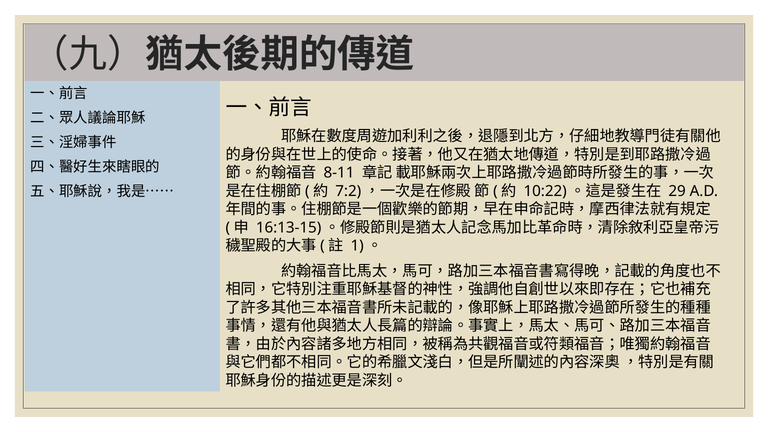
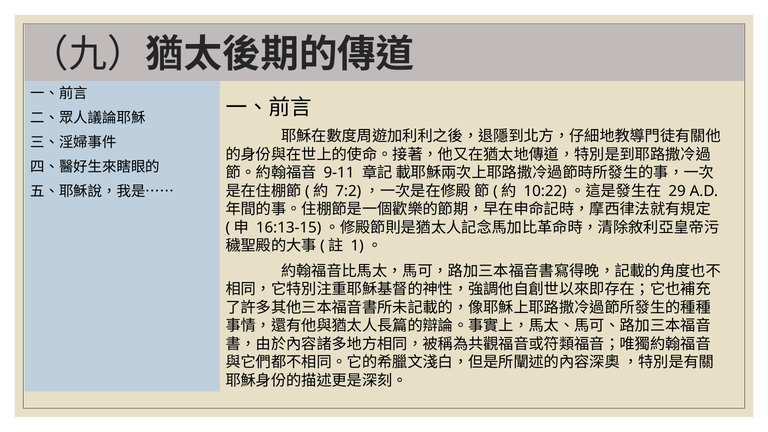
8-11: 8-11 -> 9-11 (339, 173)
